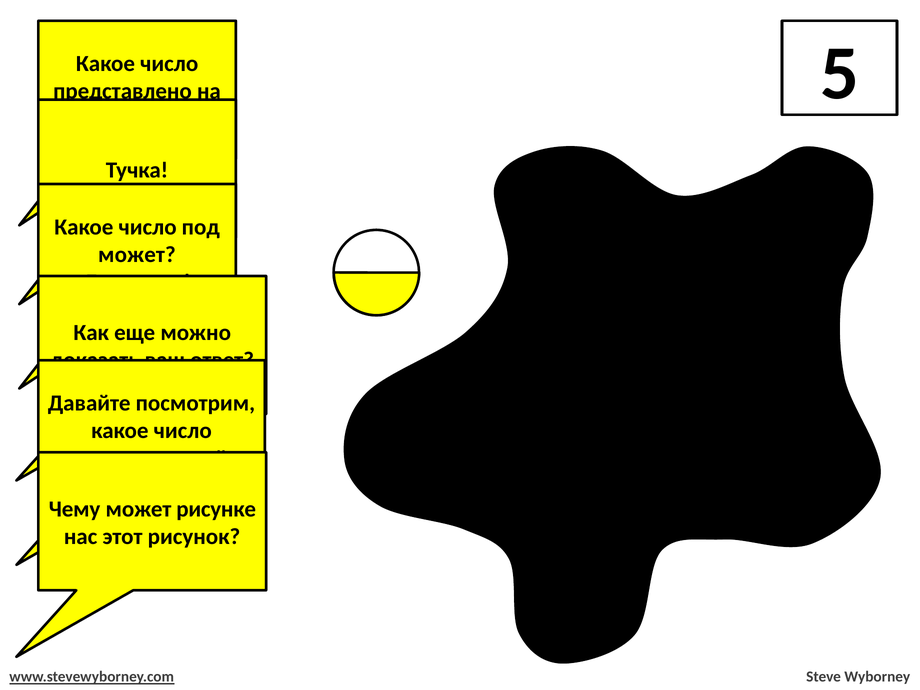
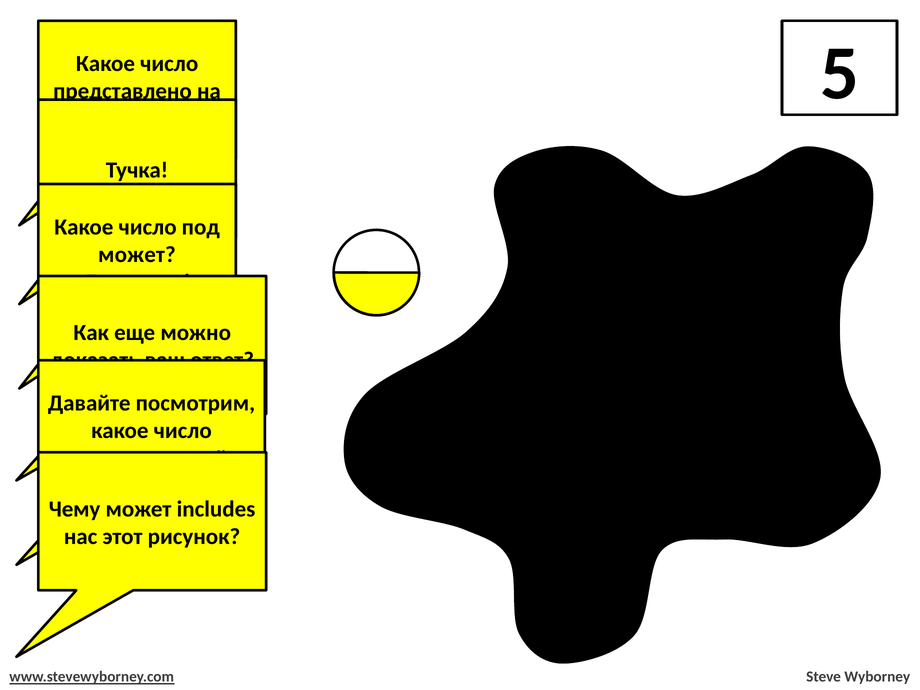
может рисунке: рисунке -> includes (216, 509)
